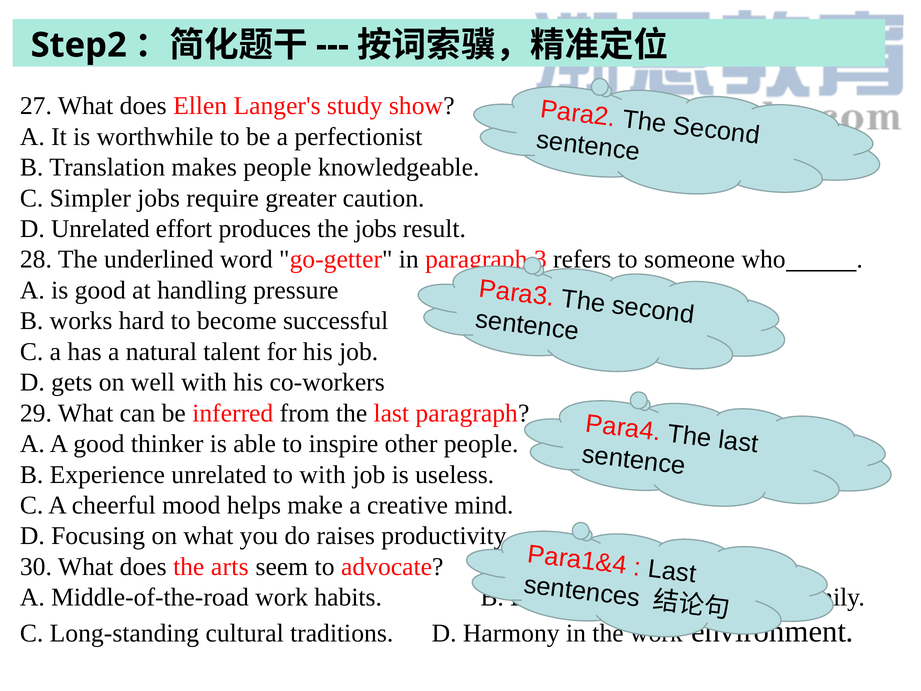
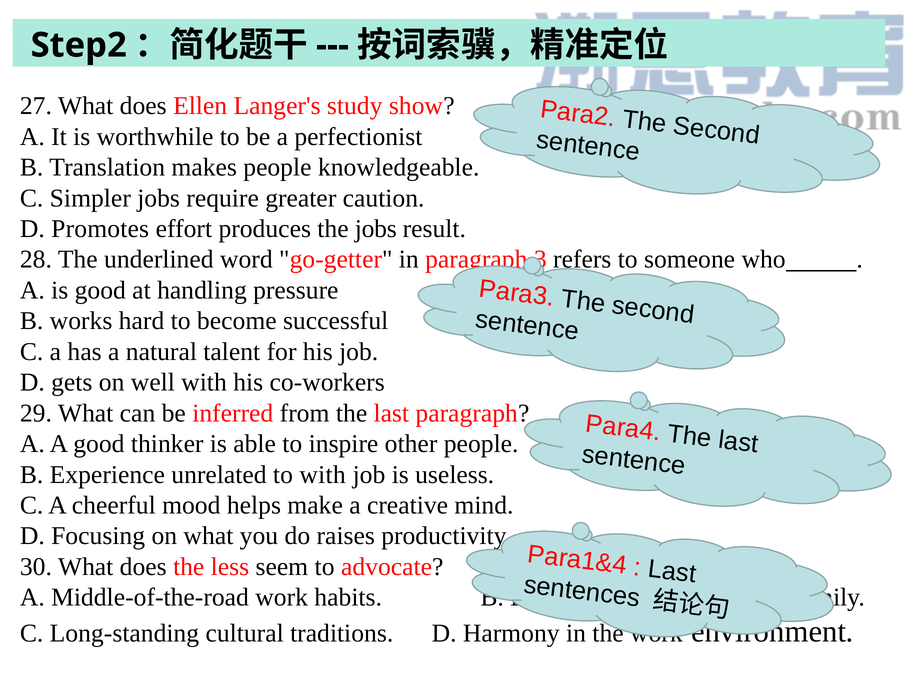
D Unrelated: Unrelated -> Promotes (100, 229)
arts: arts -> less (230, 567)
